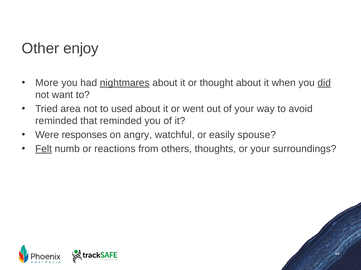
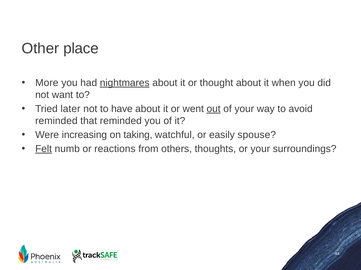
enjoy: enjoy -> place (81, 49)
did underline: present -> none (324, 83)
area: area -> later (70, 109)
used: used -> have (122, 109)
out underline: none -> present (214, 109)
responses: responses -> increasing (84, 135)
angry: angry -> taking (138, 135)
